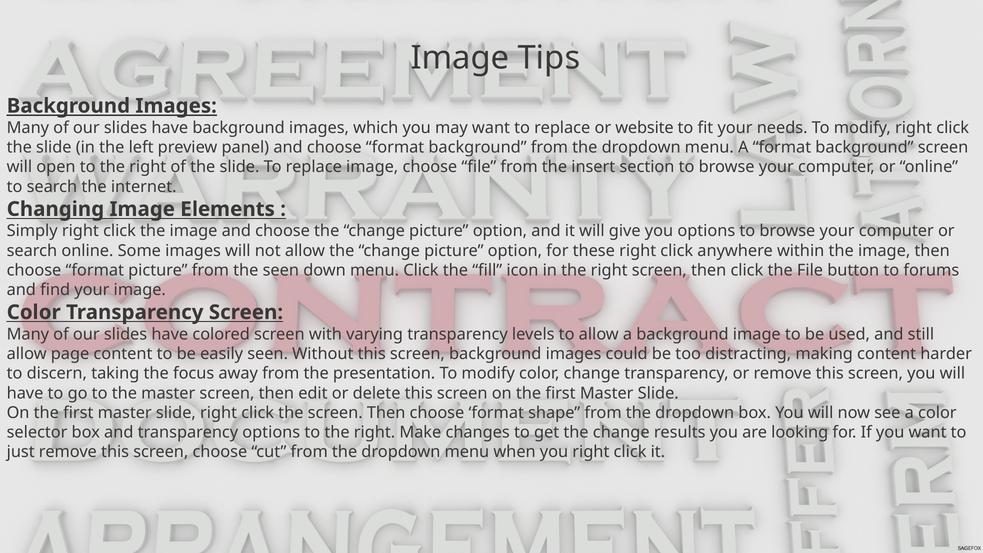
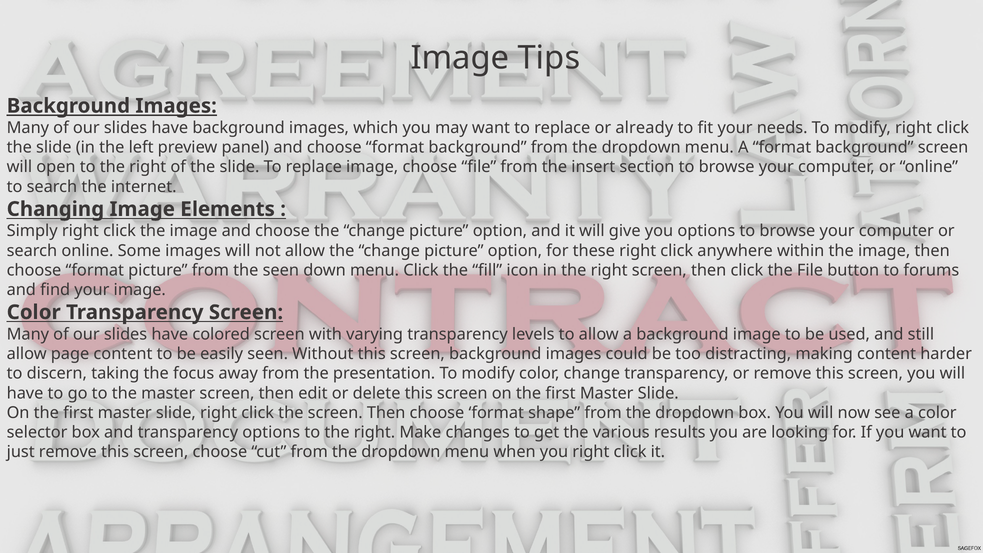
website: website -> already (644, 128)
get the change: change -> various (621, 432)
